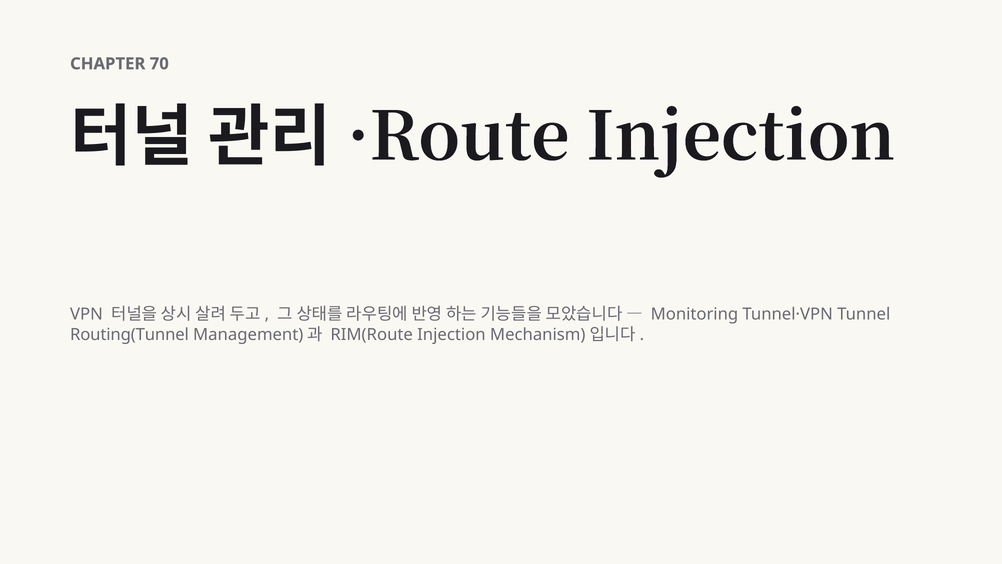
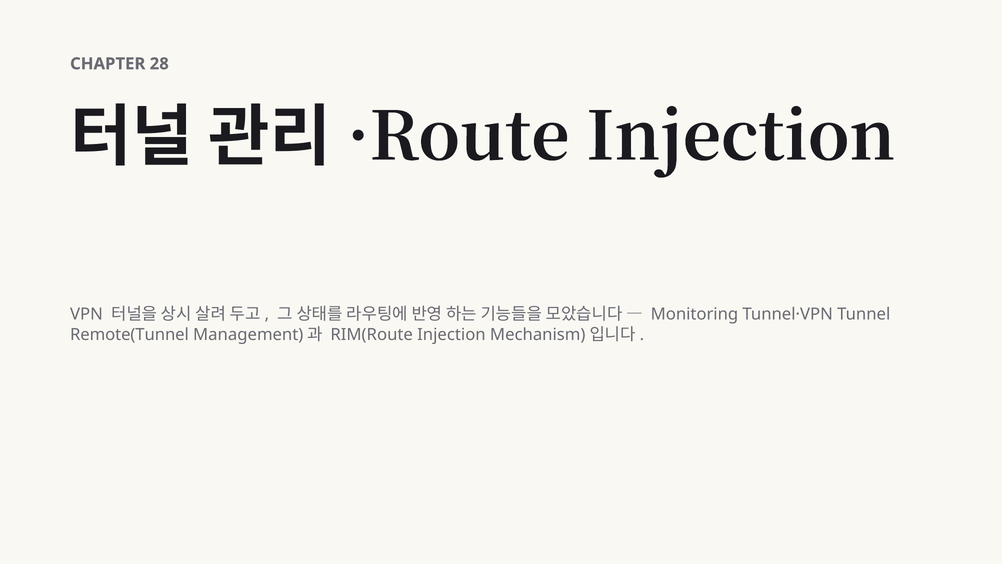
70: 70 -> 28 (159, 64)
Routing(Tunnel: Routing(Tunnel -> Remote(Tunnel (129, 334)
